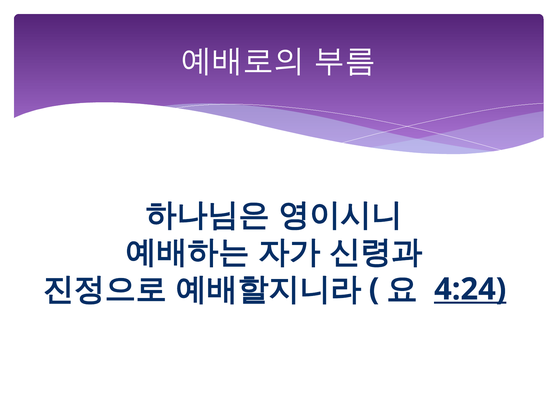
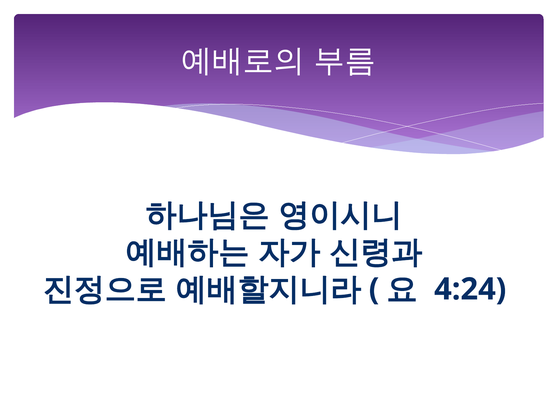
4:24 underline: present -> none (470, 289)
